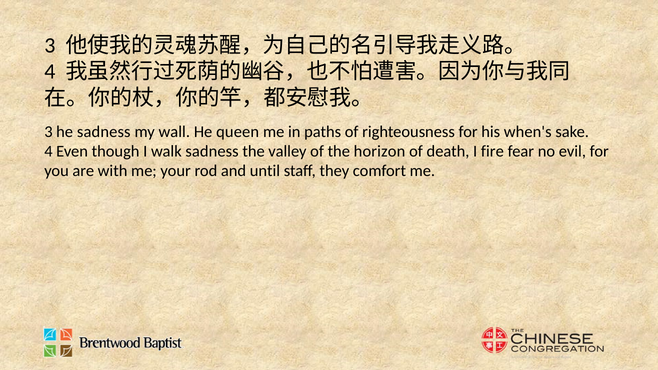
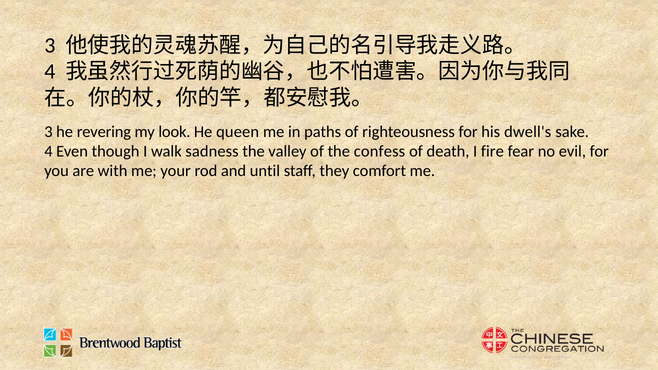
he sadness: sadness -> revering (104, 132)
wall: wall -> look (174, 132)
when's: when's -> dwell's (528, 132)
horizon: horizon -> confess (380, 151)
